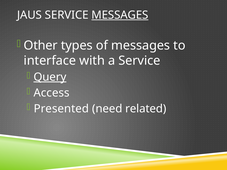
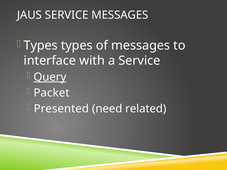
MESSAGES underline: present -> none (120, 15)
Other: Other -> Types (41, 46)
Access: Access -> Packet (52, 93)
